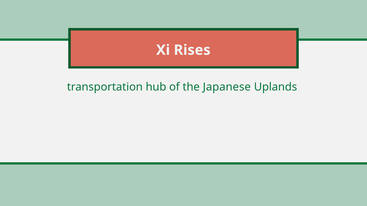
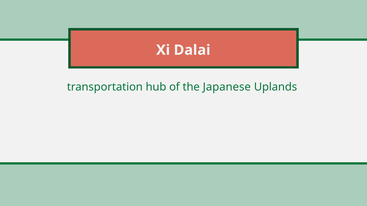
Rises: Rises -> Dalai (192, 50)
